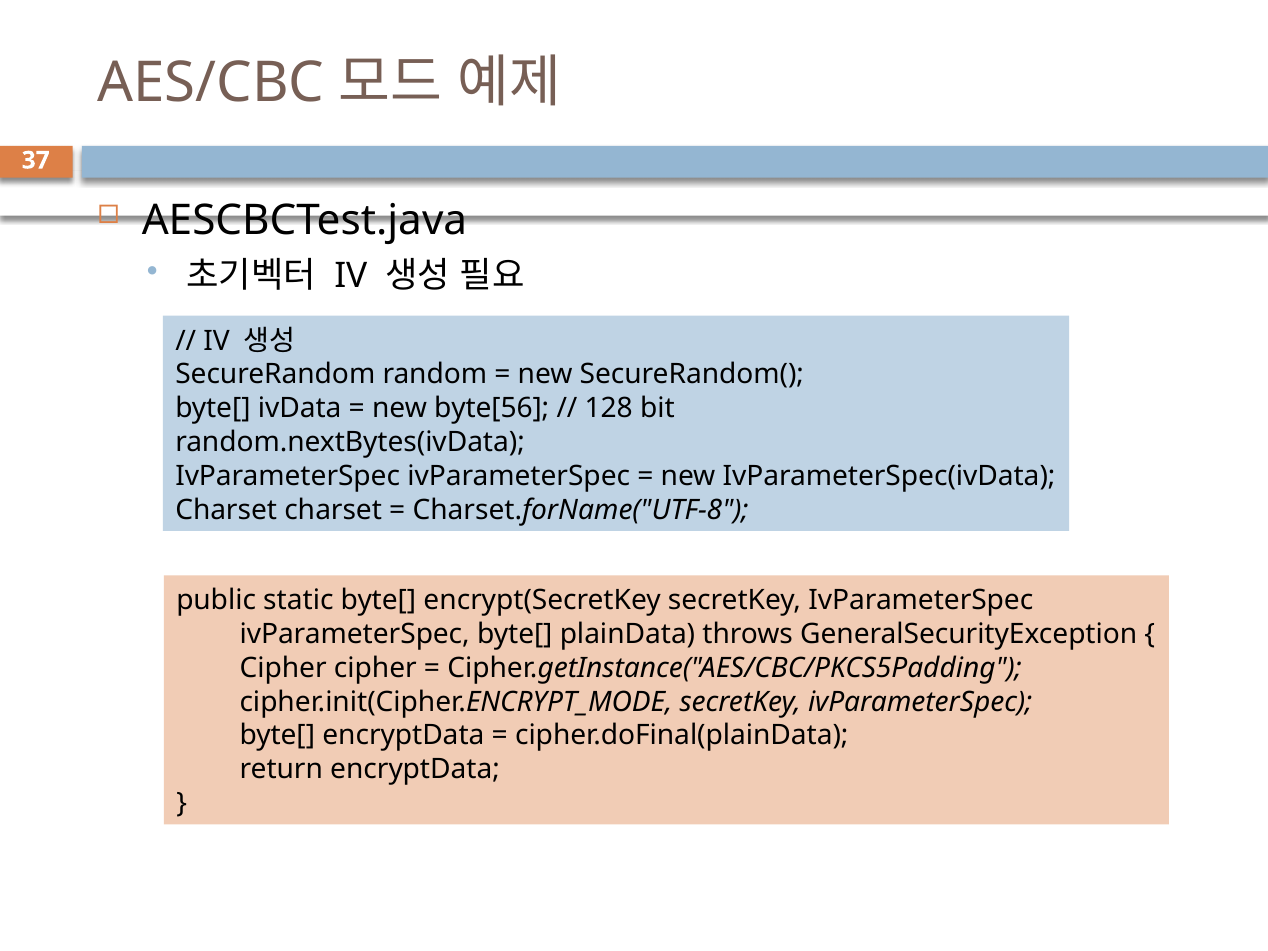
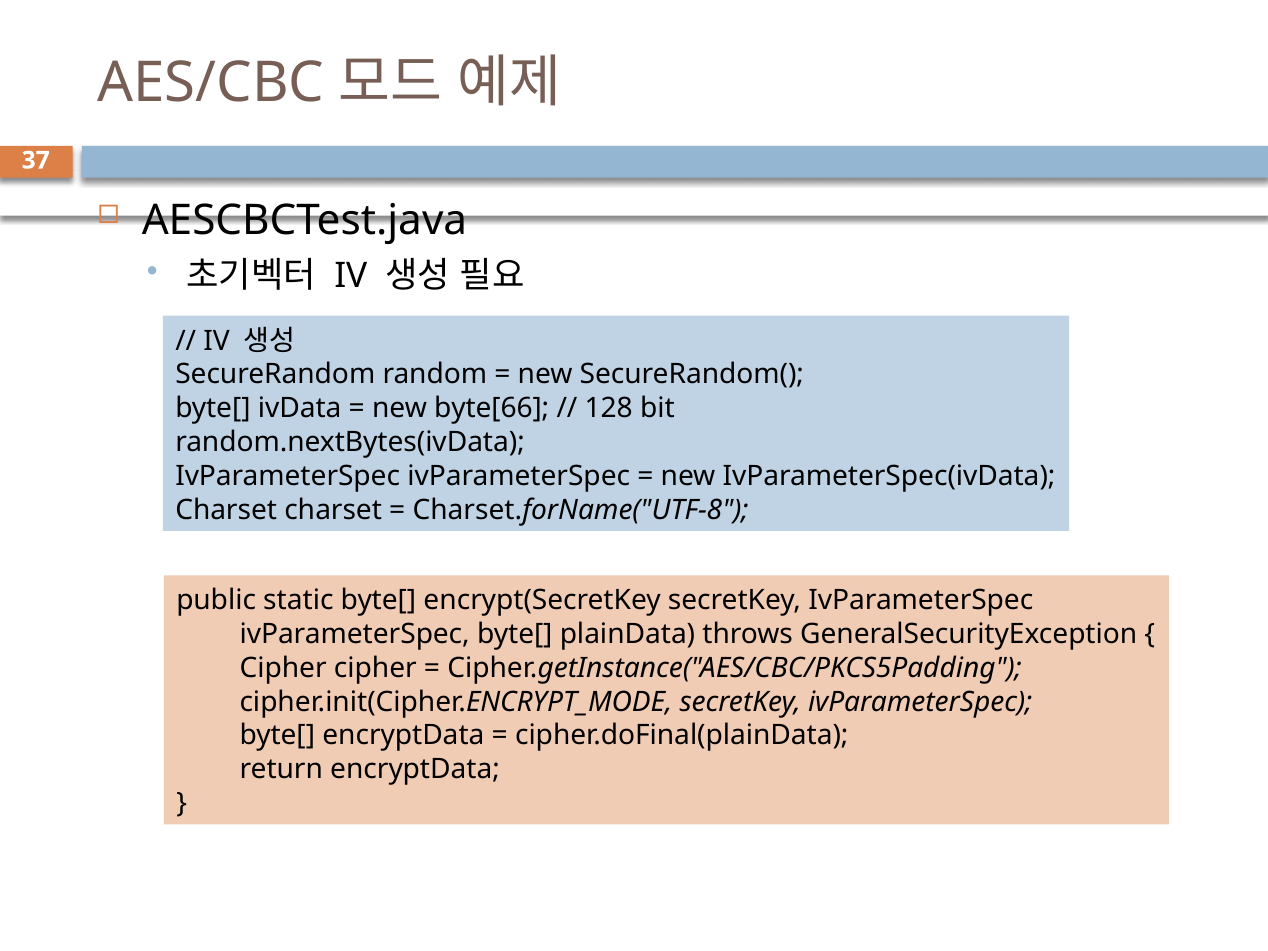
byte[56: byte[56 -> byte[66 (492, 408)
